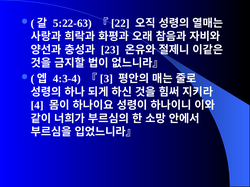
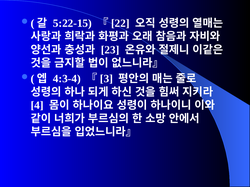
5:22-63: 5:22-63 -> 5:22-15 (72, 23)
